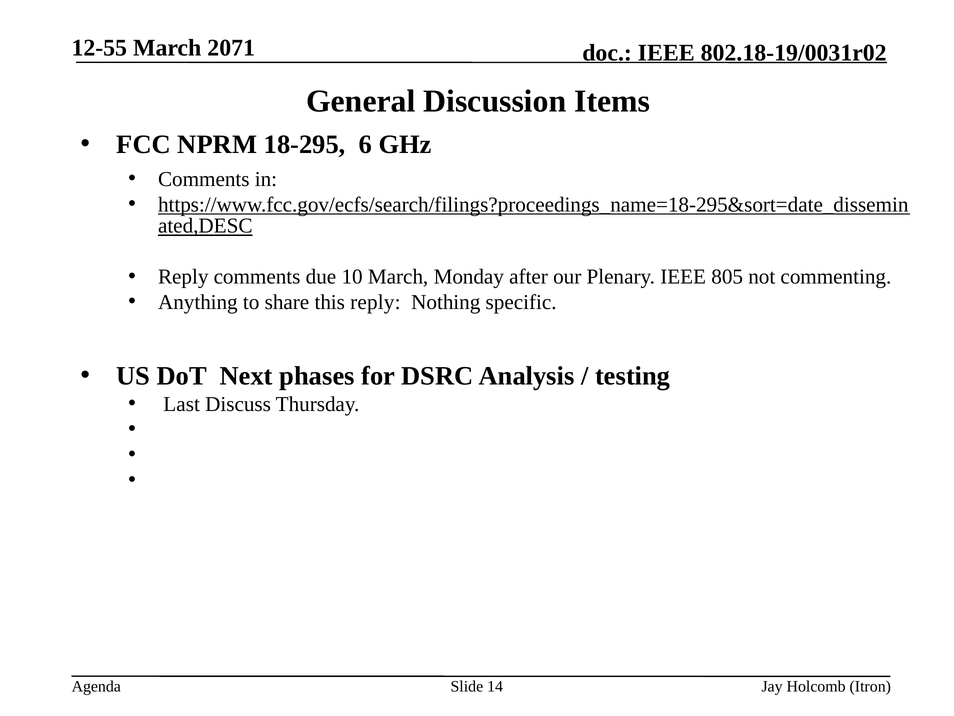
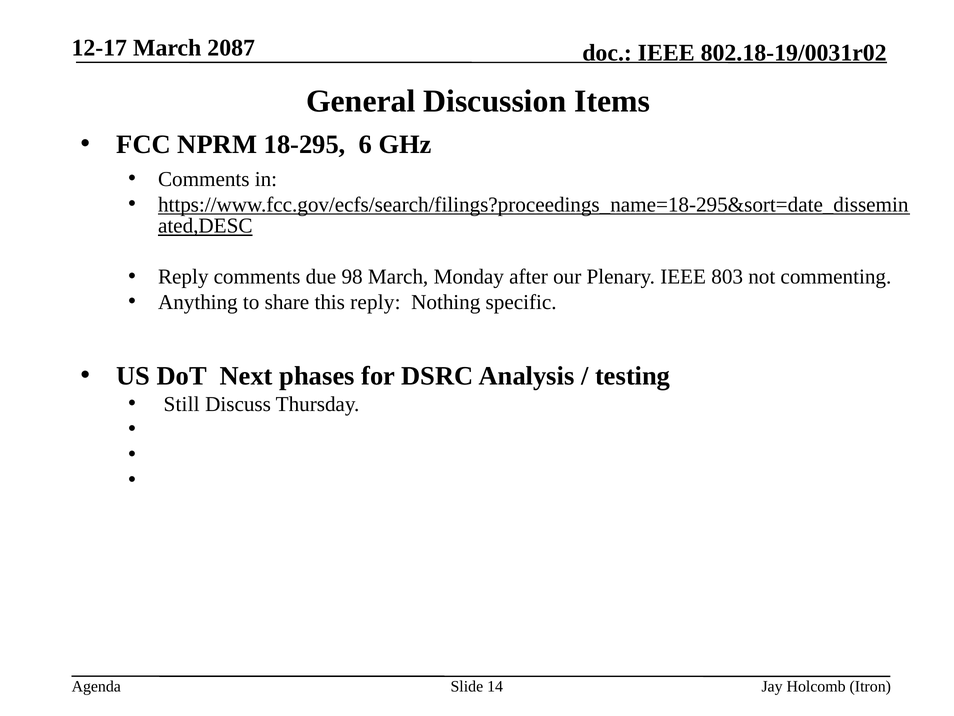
12-55: 12-55 -> 12-17 (99, 48)
2071: 2071 -> 2087 (231, 48)
10: 10 -> 98 (352, 277)
805: 805 -> 803 (727, 277)
Last: Last -> Still (182, 404)
